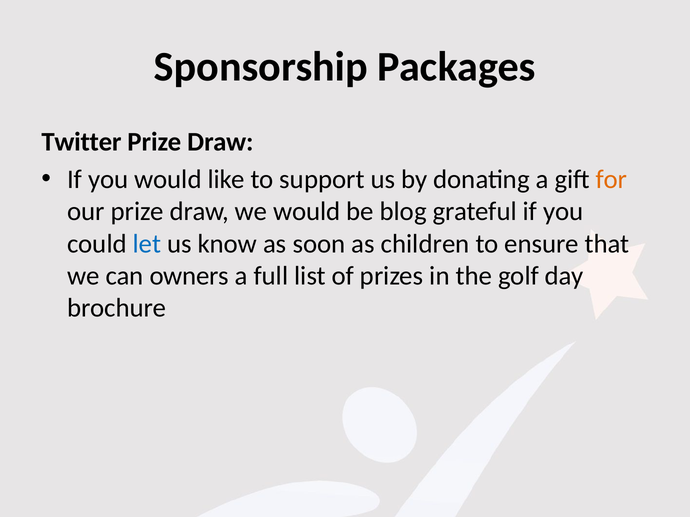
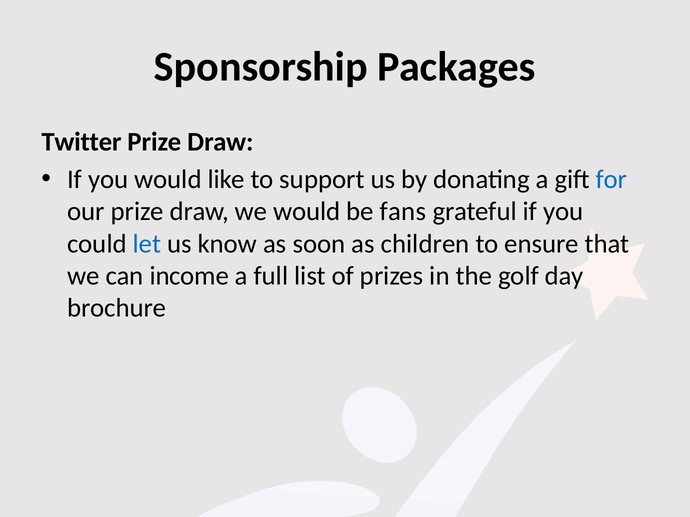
for colour: orange -> blue (611, 180)
blog: blog -> fans (403, 212)
owners: owners -> income (189, 276)
